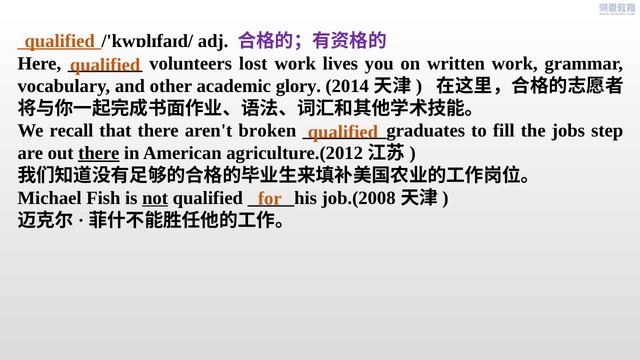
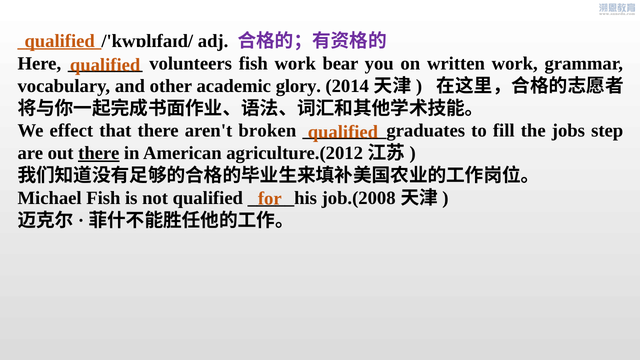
volunteers lost: lost -> fish (253, 64)
lives: lives -> bear (340, 64)
recall: recall -> effect (71, 131)
not underline: present -> none (155, 198)
